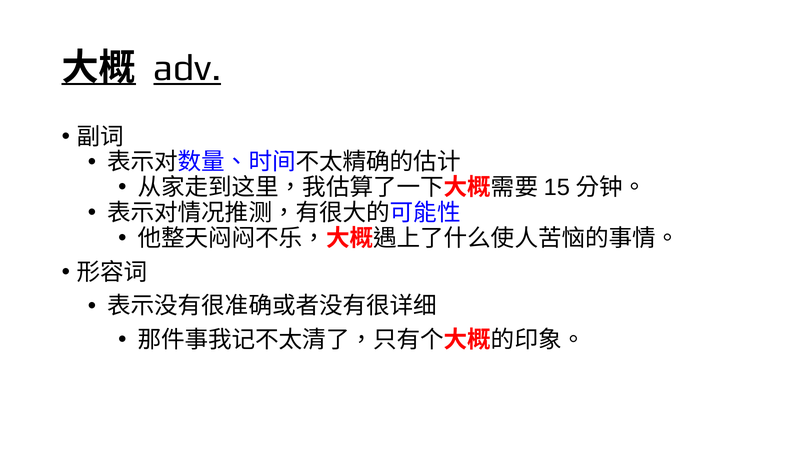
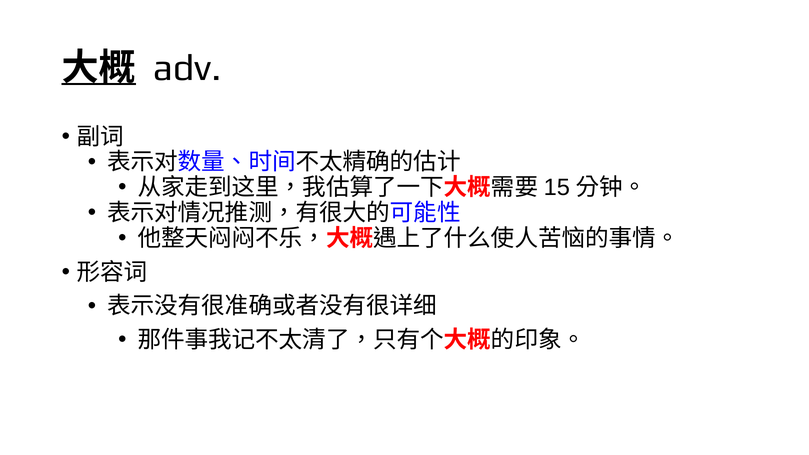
adv underline: present -> none (187, 68)
